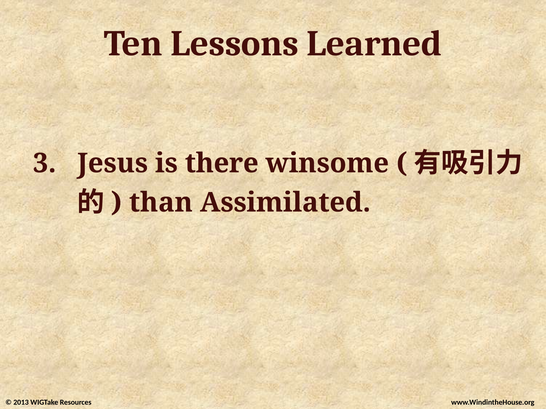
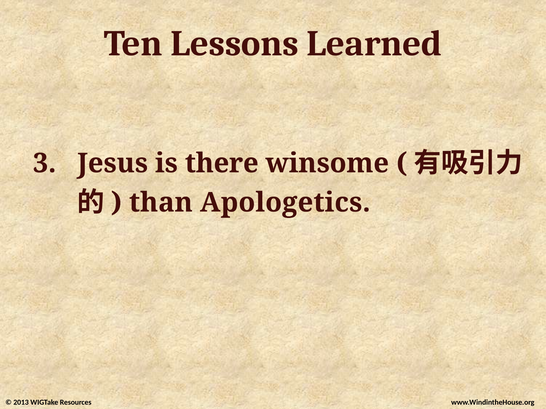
Assimilated: Assimilated -> Apologetics (285, 203)
